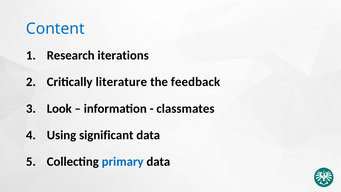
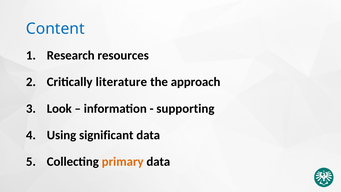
iterations: iterations -> resources (123, 55)
feedback: feedback -> approach (196, 82)
classmates: classmates -> supporting (185, 108)
primary colour: blue -> orange (123, 162)
